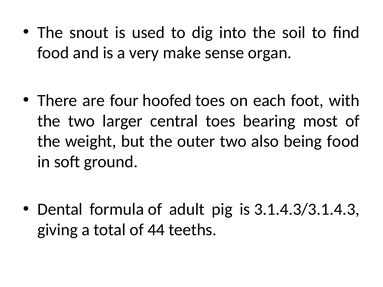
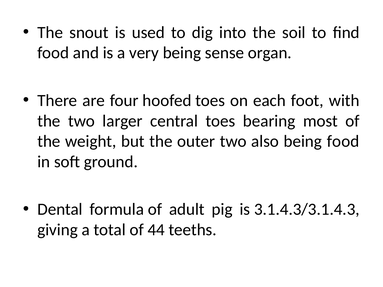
very make: make -> being (182, 53)
